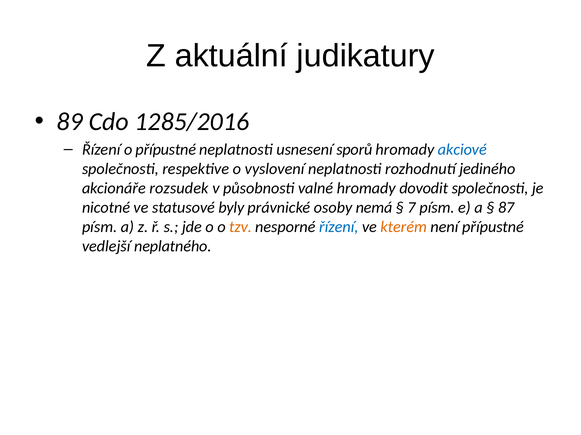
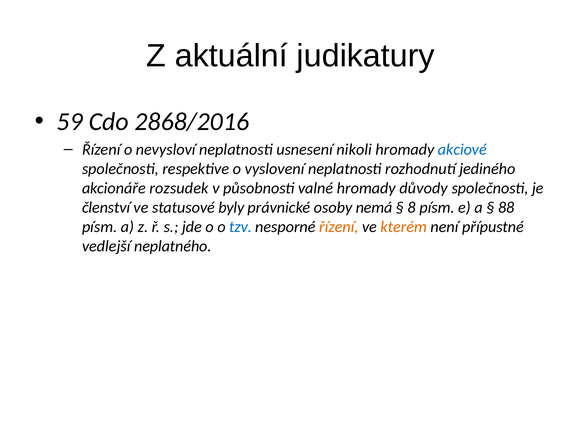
89: 89 -> 59 (70, 122)
1285/2016: 1285/2016 -> 2868/2016 (192, 122)
o přípustné: přípustné -> nevysloví (166, 150)
sporů: sporů -> nikoli (354, 150)
dovodit: dovodit -> důvody (424, 188)
nicotné: nicotné -> členství (106, 208)
7: 7 -> 8 (412, 208)
87: 87 -> 88 (506, 208)
tzv colour: orange -> blue (241, 227)
řízení colour: blue -> orange (339, 227)
